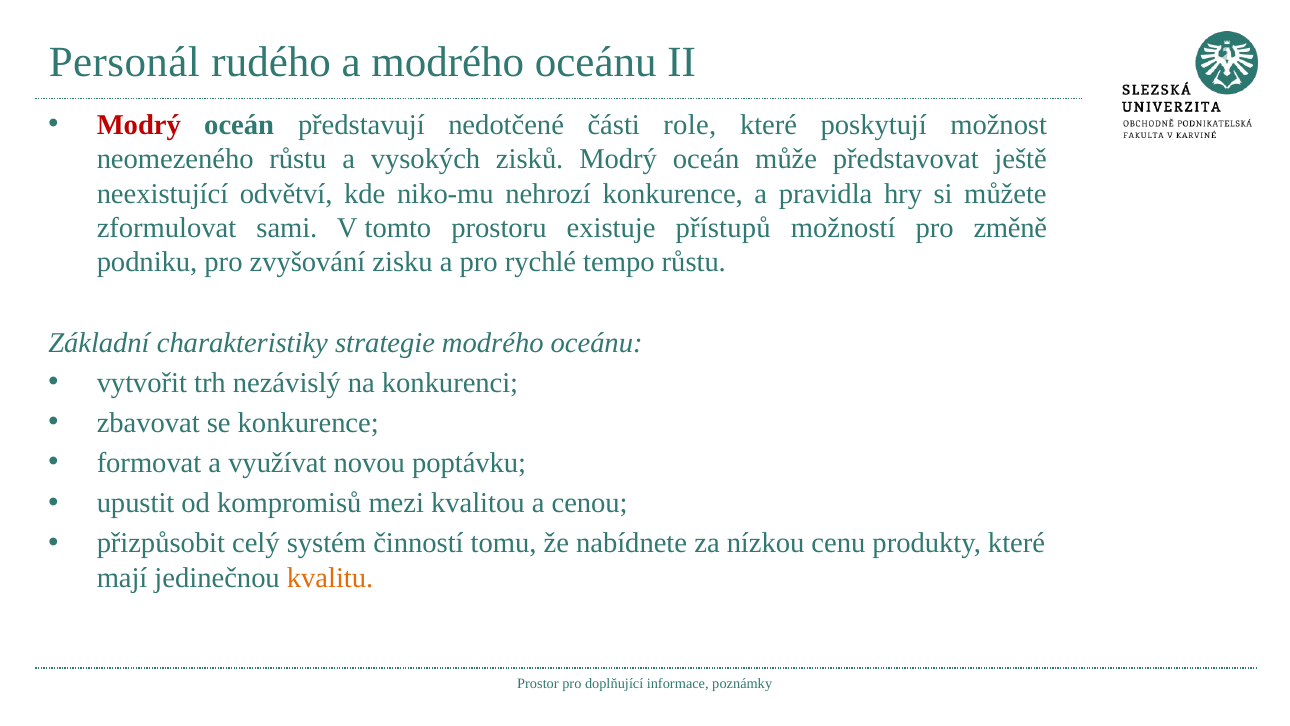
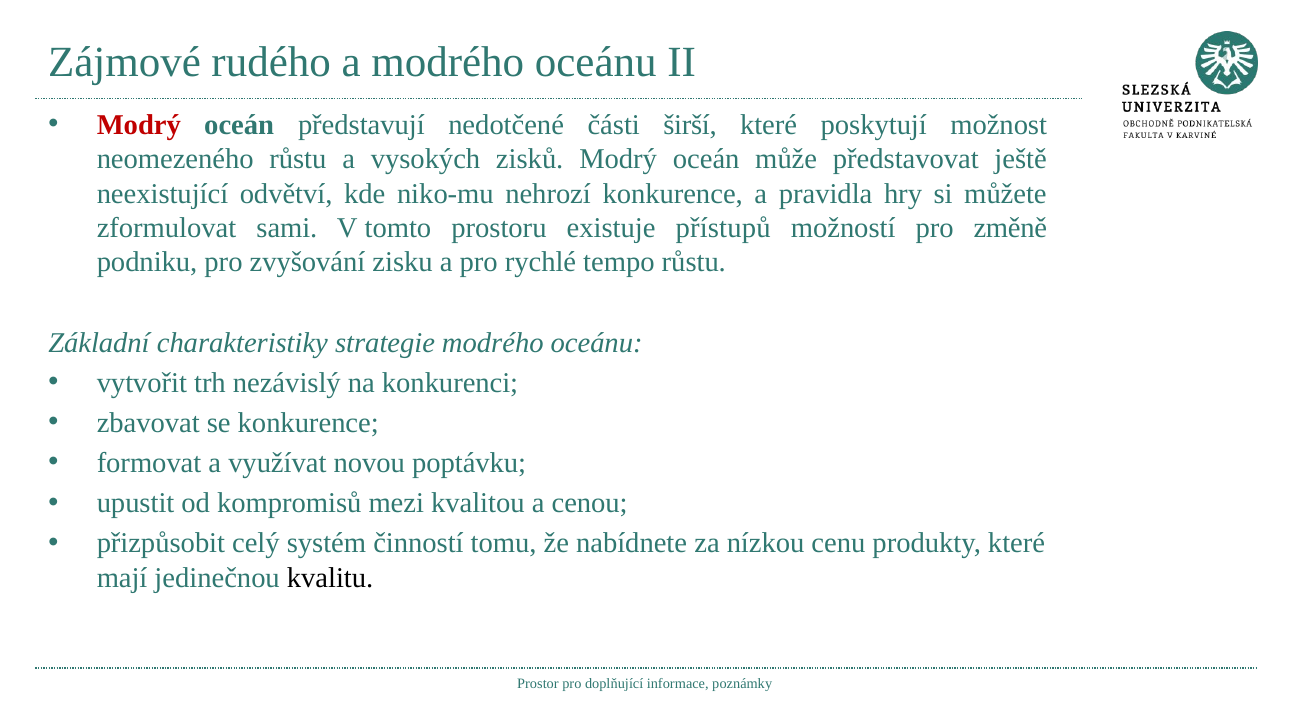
Personál: Personál -> Zájmové (125, 63)
role: role -> širší (690, 125)
kvalitu colour: orange -> black (330, 578)
